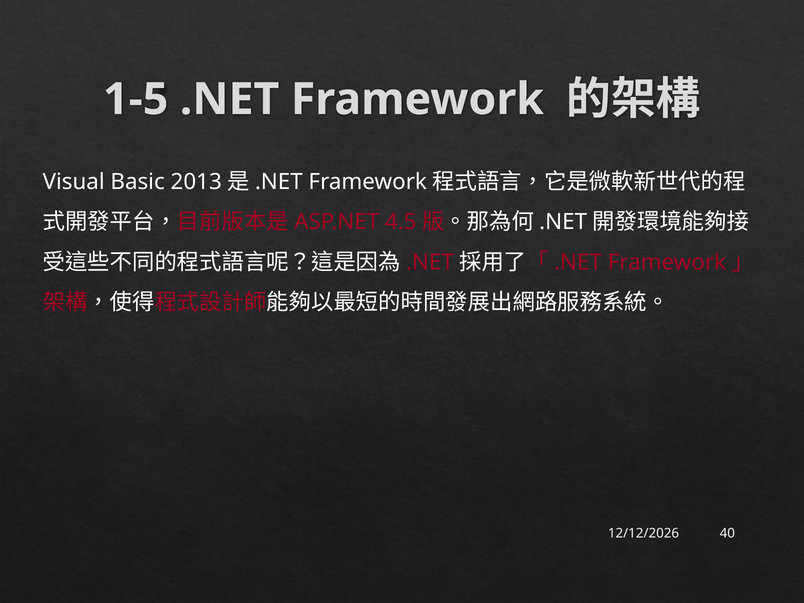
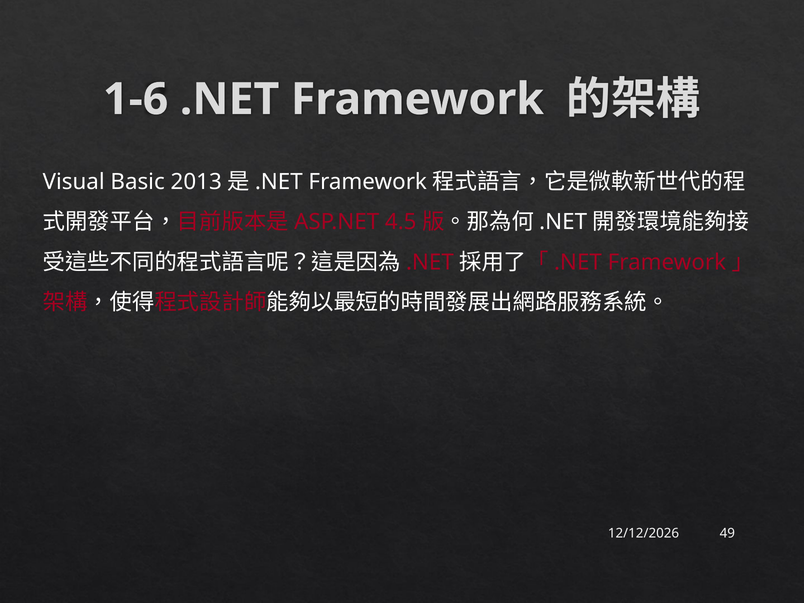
1-5: 1-5 -> 1-6 (136, 99)
40: 40 -> 49 (727, 533)
